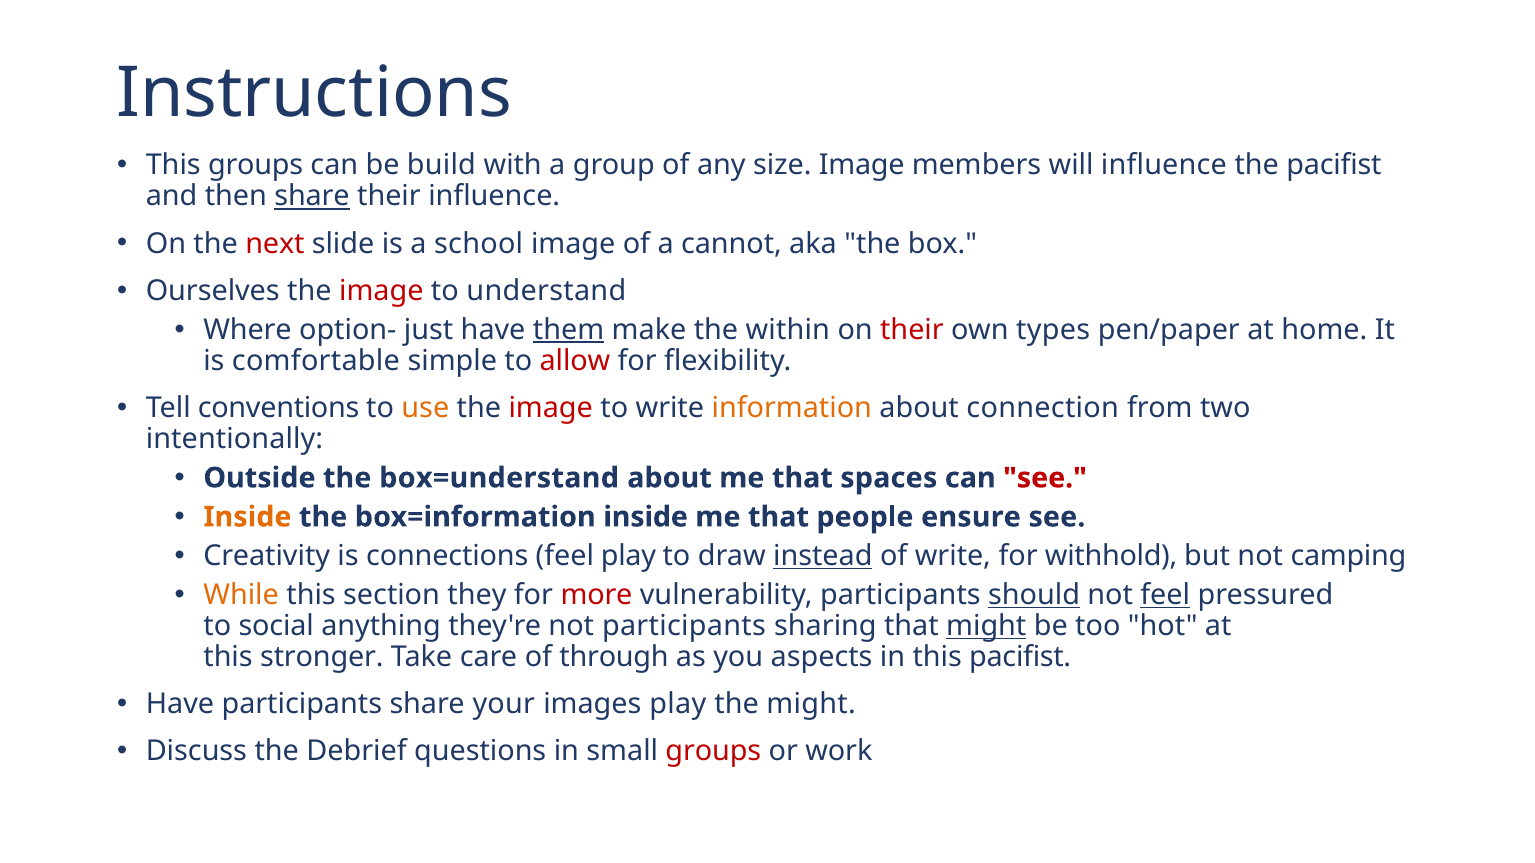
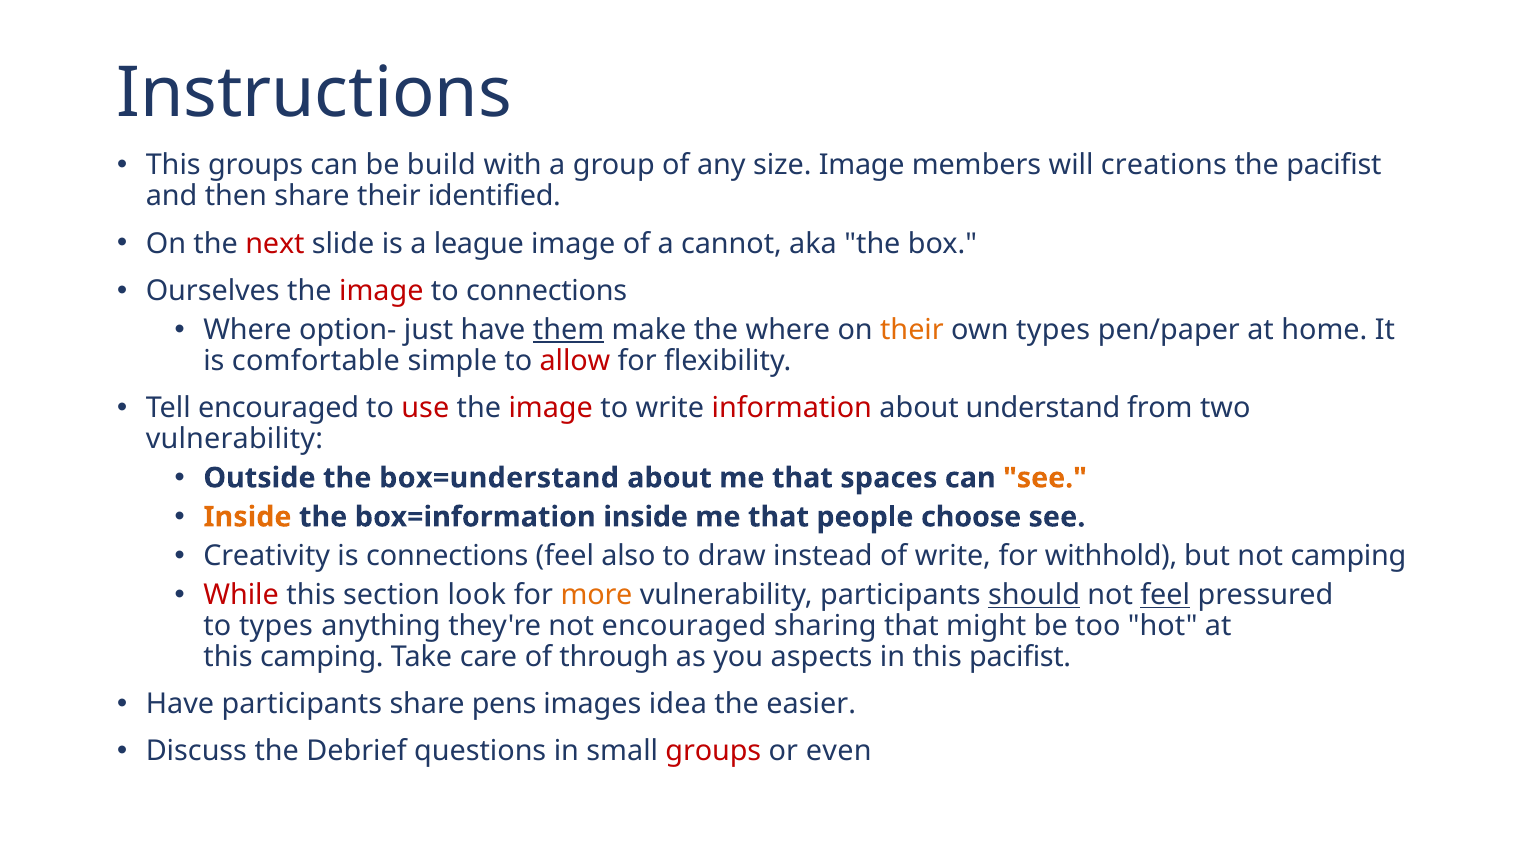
will influence: influence -> creations (1164, 166)
share underline: present -> none (312, 197)
their influence: influence -> identified (494, 197)
school: school -> league (479, 244)
to understand: understand -> connections (547, 291)
the within: within -> where (788, 330)
their colour: red -> orange (912, 330)
Tell conventions: conventions -> encouraged (279, 408)
use colour: orange -> red (425, 408)
information colour: orange -> red (792, 408)
connection: connection -> understand (1043, 408)
intentionally: intentionally -> vulnerability (234, 439)
see colour: red -> orange (1045, 478)
ensure: ensure -> choose (971, 517)
feel play: play -> also (628, 556)
instead underline: present -> none (823, 556)
While colour: orange -> red (241, 595)
they: they -> look (477, 595)
more colour: red -> orange (596, 595)
to social: social -> types (276, 626)
not participants: participants -> encouraged (684, 626)
might underline: present -> none (986, 626)
this stronger: stronger -> camping (322, 658)
your: your -> pens (504, 705)
images play: play -> idea (678, 705)
the might: might -> easier (811, 705)
work: work -> even (839, 752)
